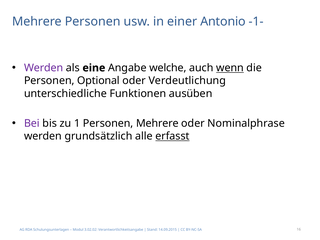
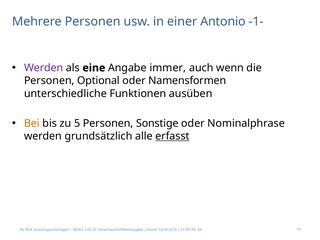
welche: welche -> immer (168, 68)
wenn underline: present -> none (230, 68)
Verdeutlichung: Verdeutlichung -> Namensformen (187, 81)
Bei colour: purple -> orange (32, 123)
1: 1 -> 5 (77, 123)
Personen Mehrere: Mehrere -> Sonstige (157, 123)
